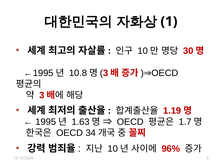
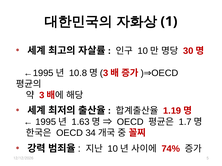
96%: 96% -> 74% (171, 149)
